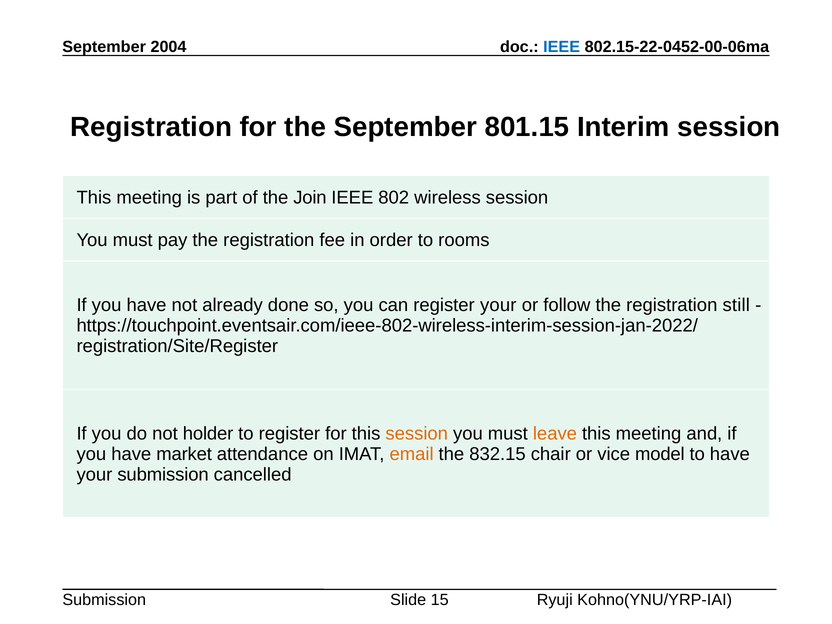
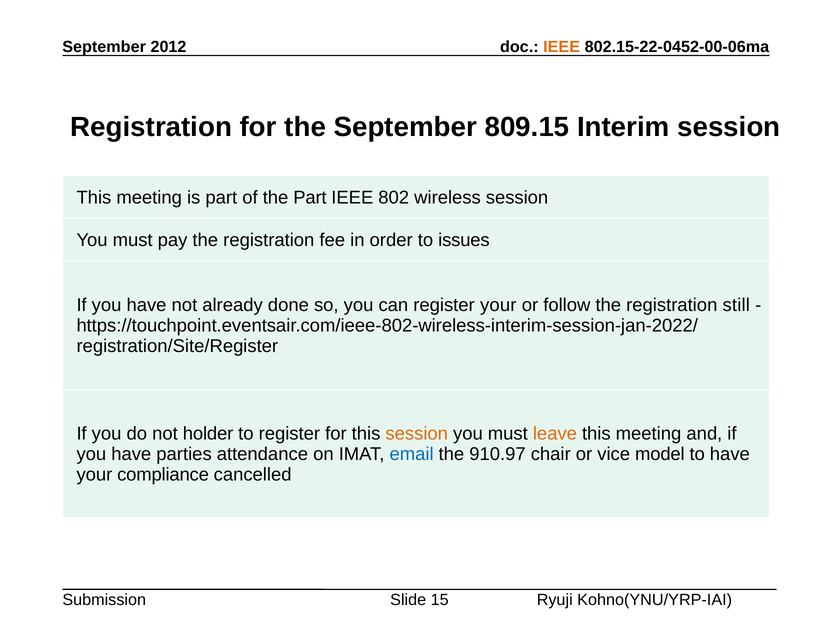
2004: 2004 -> 2012 (168, 47)
IEEE colour: blue -> orange (562, 47)
801.15: 801.15 -> 809.15 (527, 127)
the Join: Join -> Part (310, 198)
rooms: rooms -> issues (464, 240)
market: market -> parties (184, 454)
email colour: orange -> blue (412, 454)
832.15: 832.15 -> 910.97 (498, 454)
your submission: submission -> compliance (163, 475)
